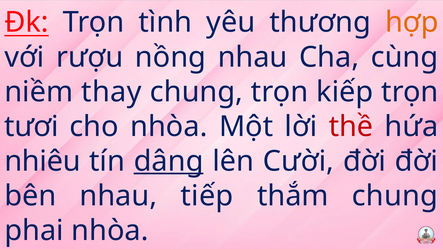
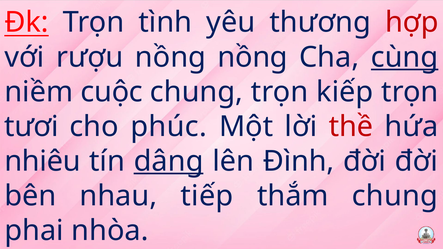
hợp colour: orange -> red (412, 22)
nồng nhau: nhau -> nồng (253, 57)
cùng underline: none -> present (405, 57)
thay: thay -> cuộc (112, 92)
cho nhòa: nhòa -> phúc (169, 127)
Cười: Cười -> Đình (299, 161)
